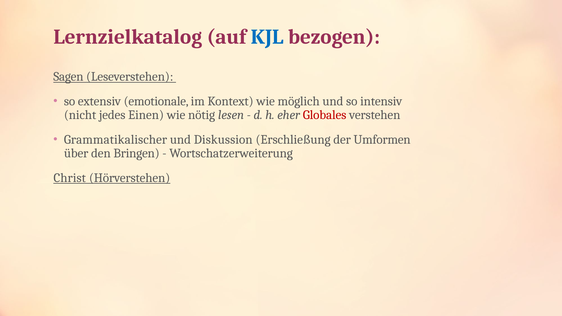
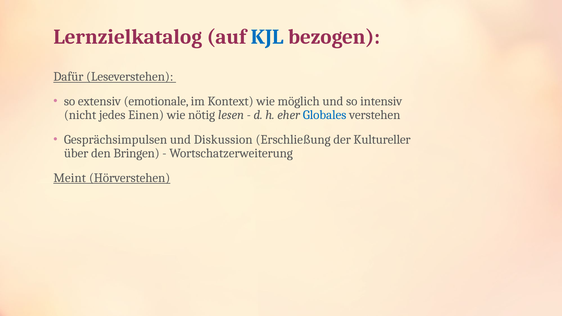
Sagen: Sagen -> Dafür (68, 77)
Globales colour: red -> blue (325, 115)
Grammatikalischer: Grammatikalischer -> Gesprächsimpulsen (116, 139)
Umformen: Umformen -> Kultureller (382, 139)
Christ: Christ -> Meint (70, 178)
